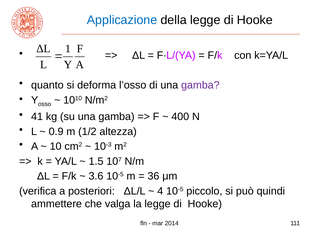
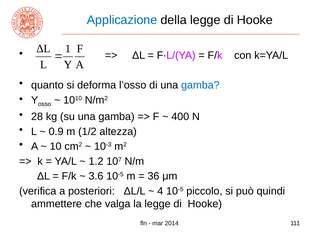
gamba colour: purple -> blue (200, 85)
41: 41 -> 28 (37, 117)
1.5: 1.5 -> 1.2 (96, 161)
